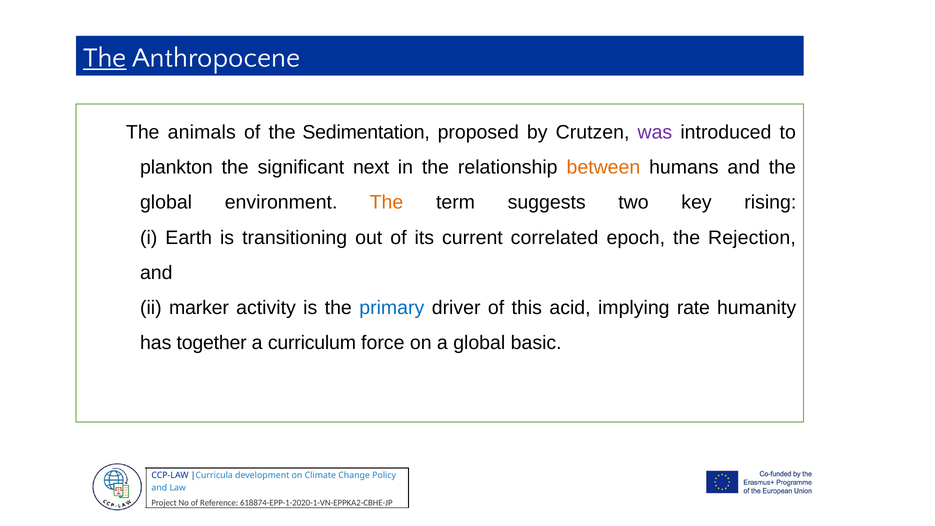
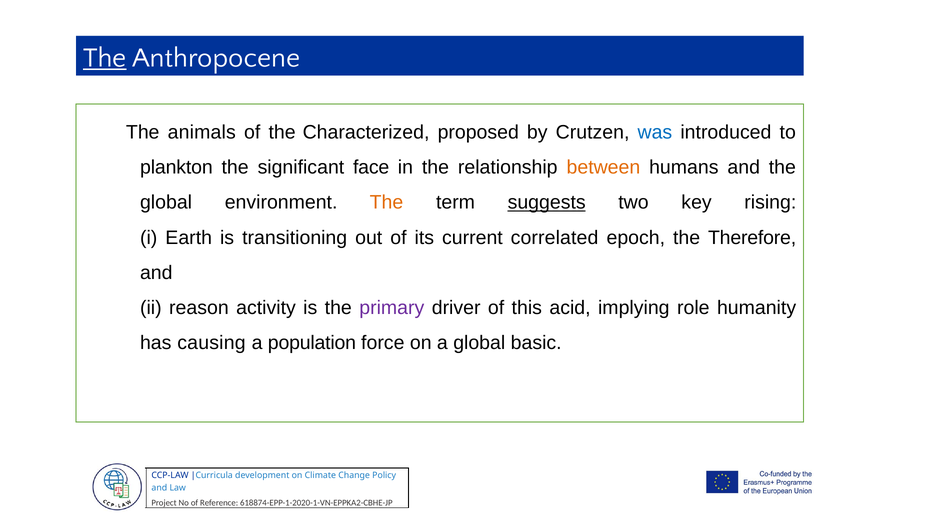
Sedimentation: Sedimentation -> Characterized (366, 132)
was colour: purple -> blue (655, 132)
next: next -> face (371, 167)
suggests underline: none -> present (547, 203)
Rejection: Rejection -> Therefore (752, 238)
marker: marker -> reason (199, 308)
primary colour: blue -> purple (392, 308)
rate: rate -> role (693, 308)
together: together -> causing (211, 343)
curriculum: curriculum -> population (312, 343)
